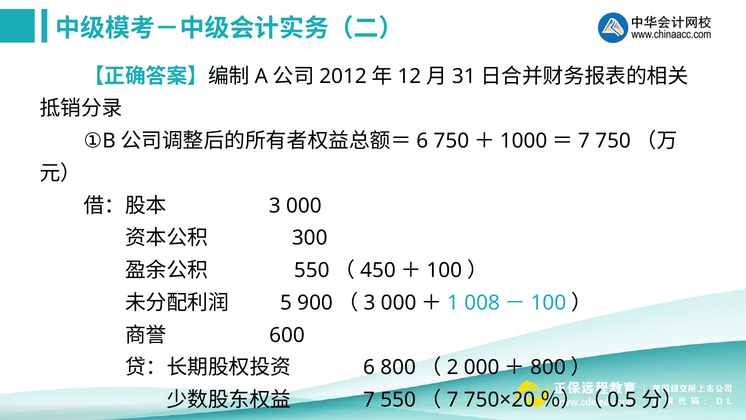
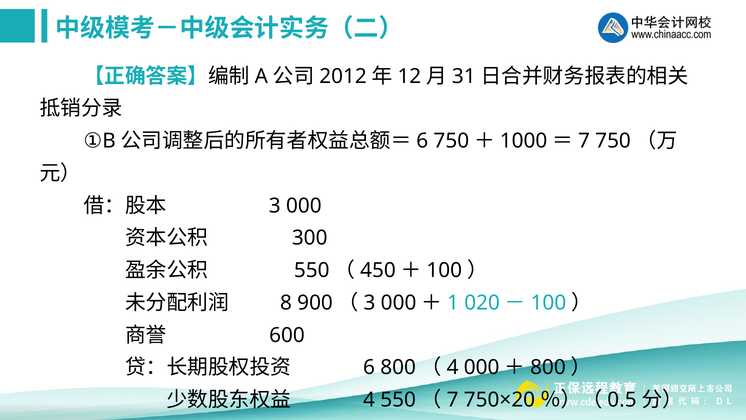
5: 5 -> 8 (286, 303)
008: 008 -> 020 (482, 303)
2: 2 -> 4 (453, 367)
7: 7 -> 4 (369, 400)
